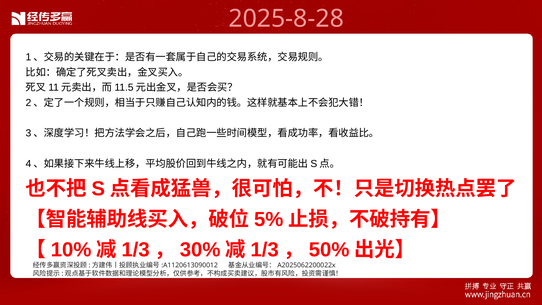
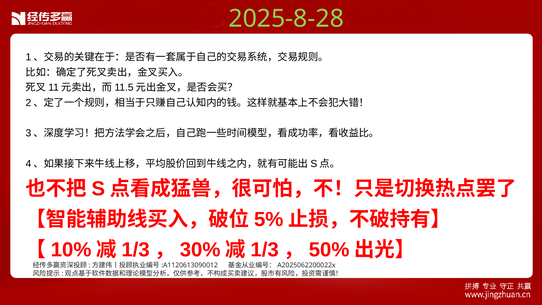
2025-8-28 colour: pink -> light green (286, 19)
